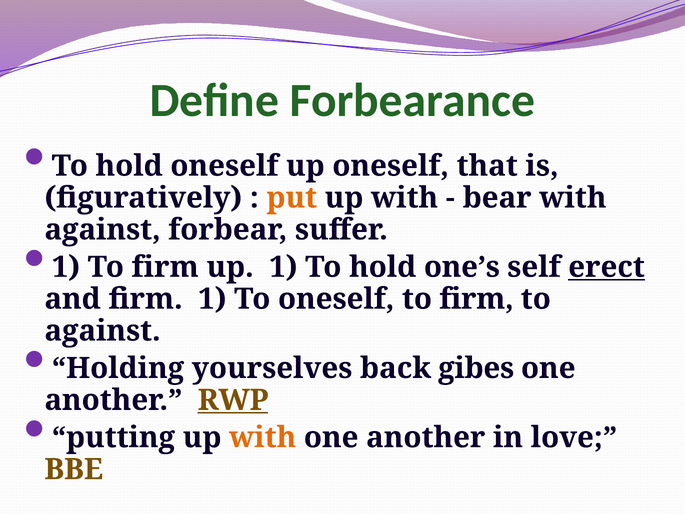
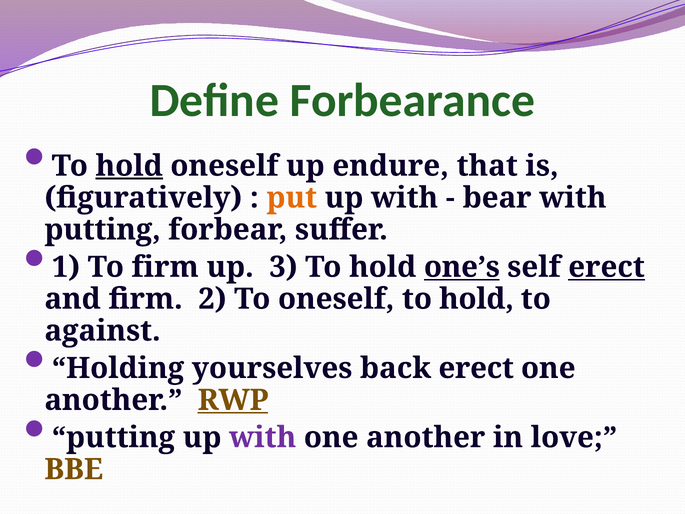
hold underline: none -> present (129, 166)
up oneself: oneself -> endure (391, 166)
against: against -> putting (103, 230)
up 1: 1 -> 3 (283, 267)
one’s underline: none -> present (462, 267)
firm 1: 1 -> 2 (212, 299)
firm: firm -> hold (477, 299)
back gibes: gibes -> erect (476, 368)
with colour: orange -> purple (263, 437)
